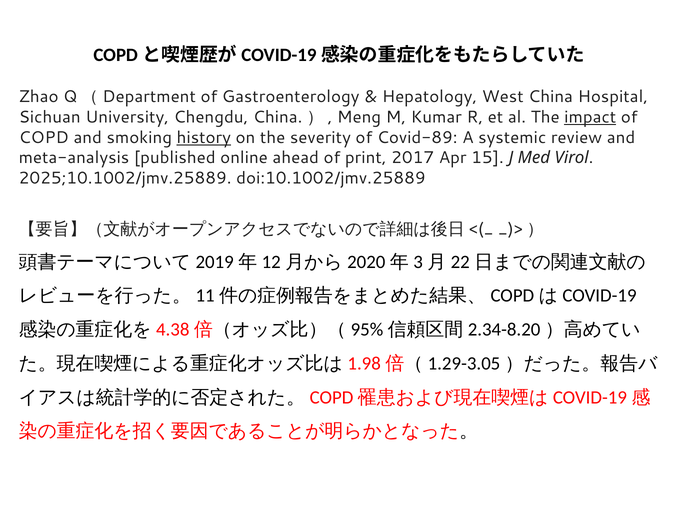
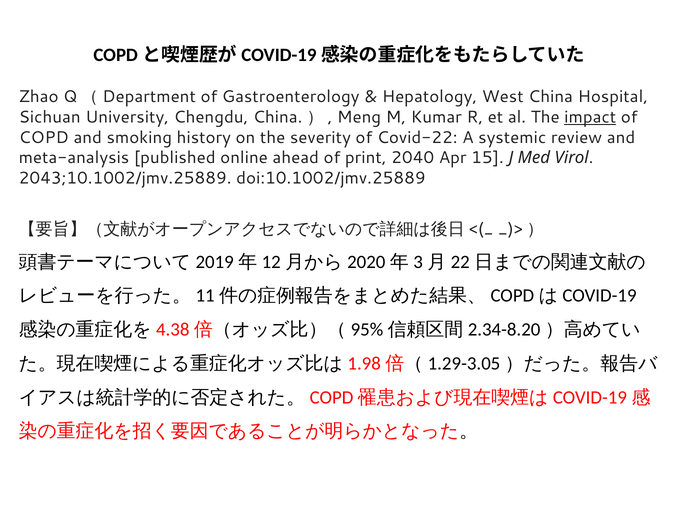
history underline: present -> none (204, 138)
Covid-89: Covid-89 -> Covid-22 (417, 138)
2017: 2017 -> 2040 (413, 158)
2025;10.1002/jmv.25889: 2025;10.1002/jmv.25889 -> 2043;10.1002/jmv.25889 (125, 178)
